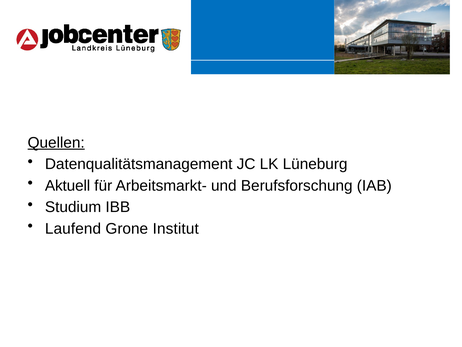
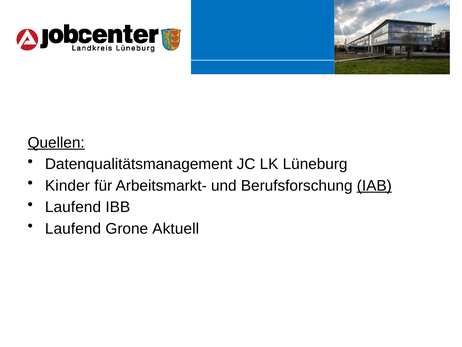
Aktuell: Aktuell -> Kinder (67, 185)
IAB underline: none -> present (374, 185)
Studium: Studium -> Laufend (73, 207)
Institut: Institut -> Aktuell (176, 228)
